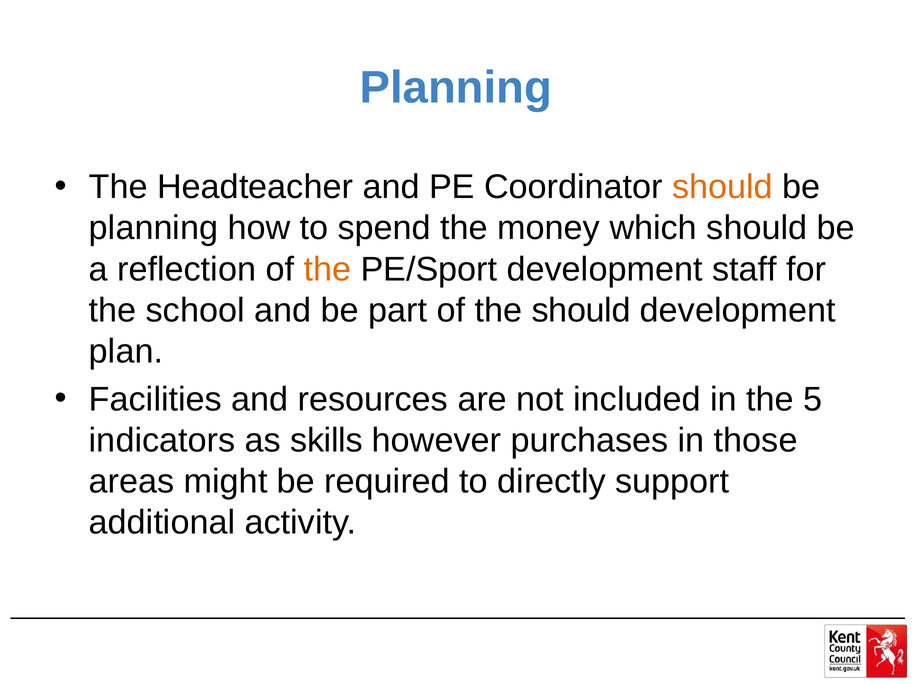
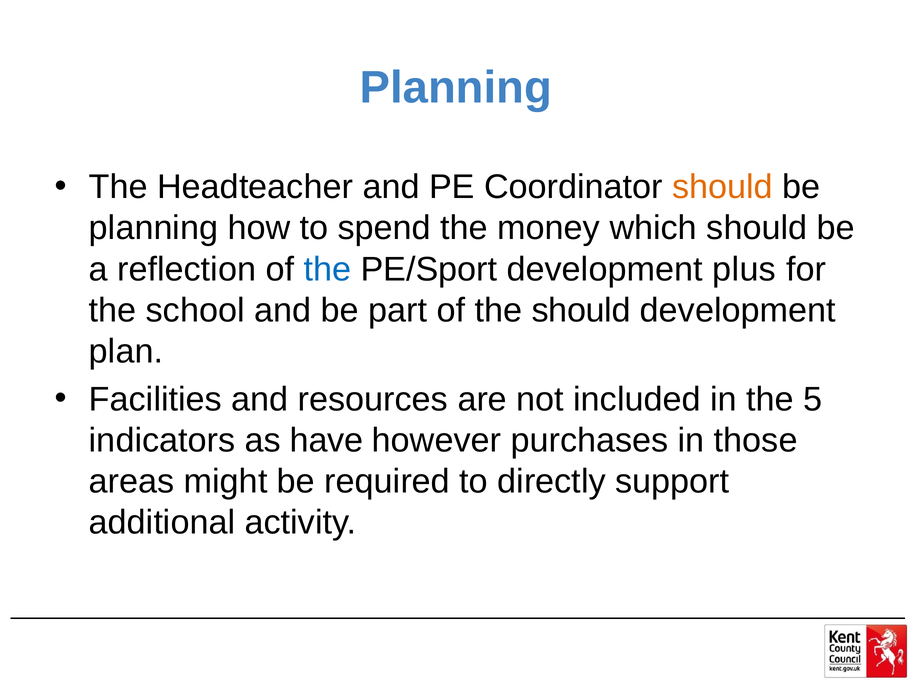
the colour: orange -> blue (327, 269)
staff: staff -> plus (744, 269)
skills: skills -> have (327, 440)
